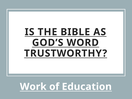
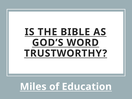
Work: Work -> Miles (33, 87)
